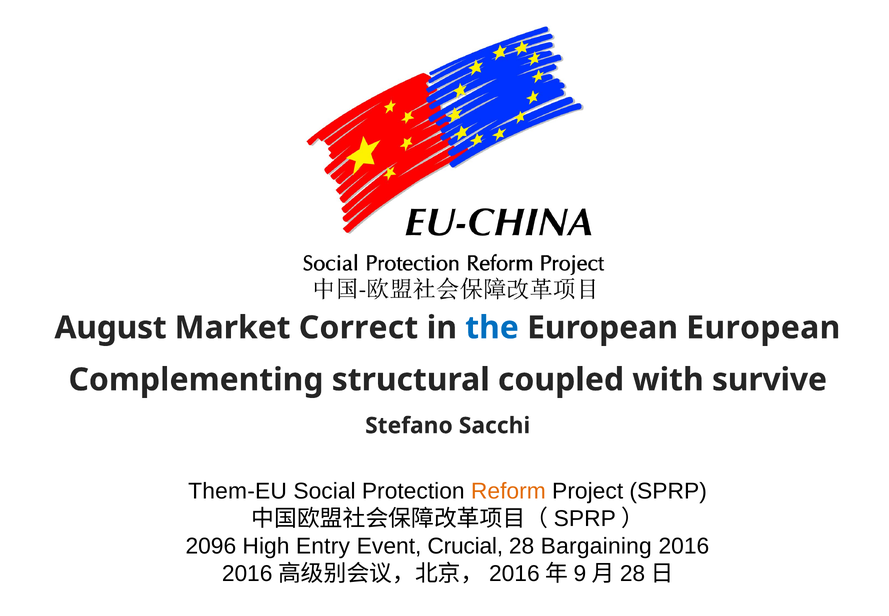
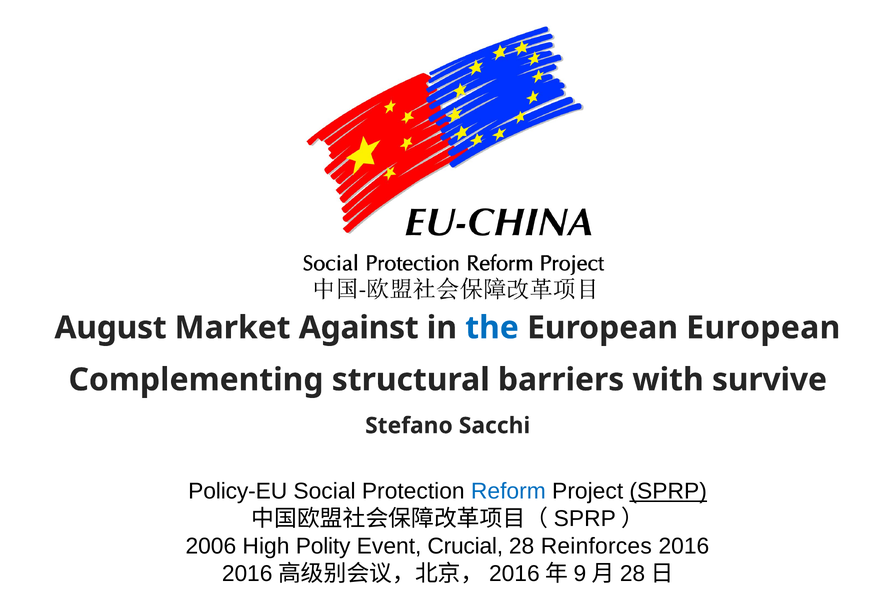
Correct: Correct -> Against (359, 327)
coupled: coupled -> barriers (561, 379)
Them-EU: Them-EU -> Policy-EU (238, 491)
Reform colour: orange -> blue (508, 491)
SPRP underline: none -> present (668, 491)
2096: 2096 -> 2006 (211, 546)
Entry: Entry -> Polity (323, 546)
Bargaining: Bargaining -> Reinforces (596, 546)
